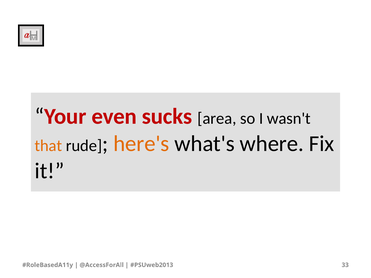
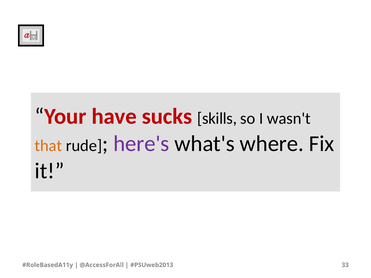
even: even -> have (114, 117)
area: area -> skills (217, 119)
here's colour: orange -> purple (141, 144)
